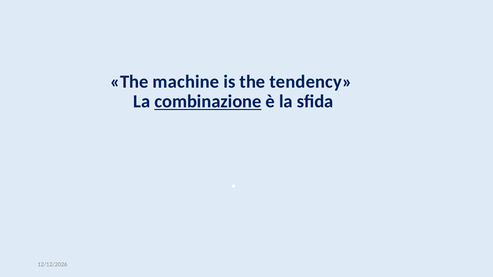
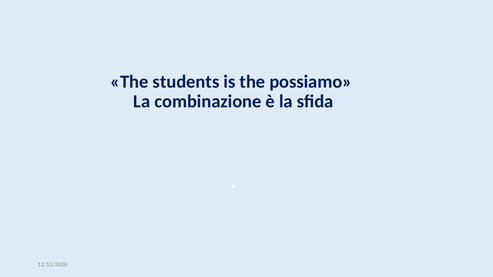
machine: machine -> students (186, 82)
tendency: tendency -> possiamo (311, 82)
combinazione underline: present -> none (208, 102)
